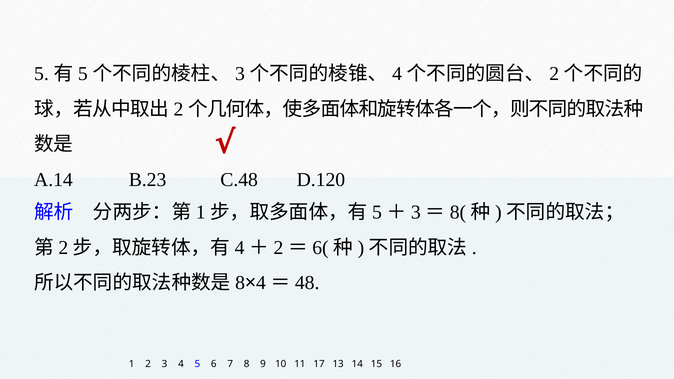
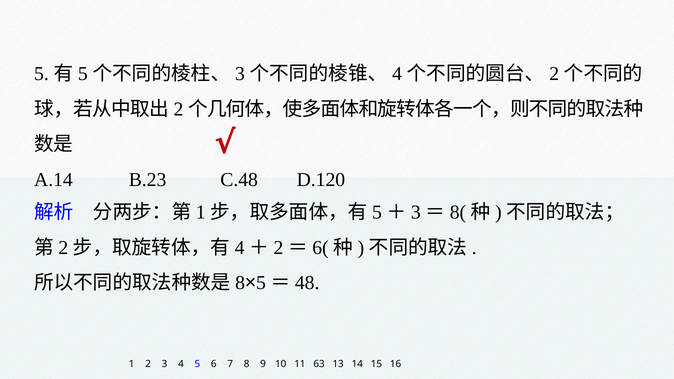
4: 4 -> 5 (261, 283)
17: 17 -> 63 (319, 364)
